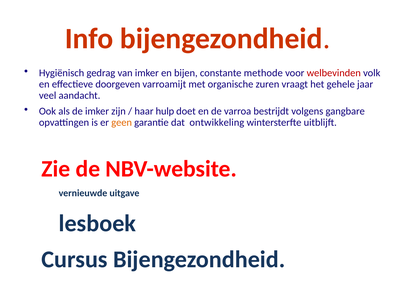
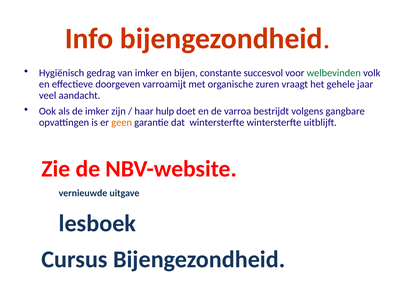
methode: methode -> succesvol (263, 73)
welbevinden colour: red -> green (334, 73)
dat ontwikkeling: ontwikkeling -> wintersterfte (217, 122)
